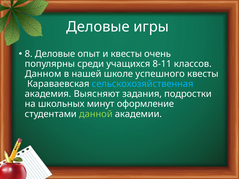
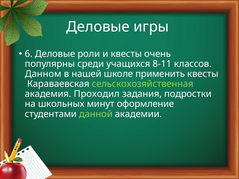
8: 8 -> 6 (29, 54)
опыт: опыт -> роли (89, 54)
успешного: успешного -> применить (160, 74)
сельскохозяйственная colour: light blue -> light green (143, 84)
Выясняют: Выясняют -> Проходил (97, 94)
